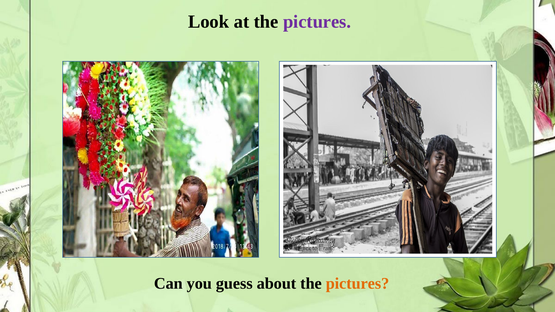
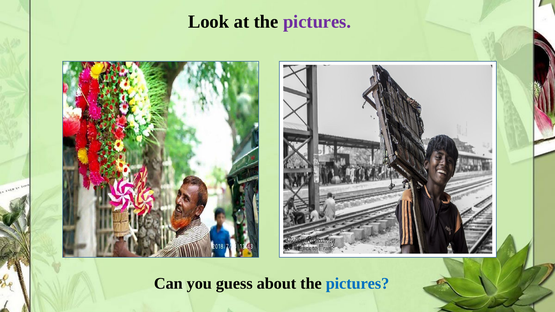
pictures colour: orange -> blue (357, 284)
